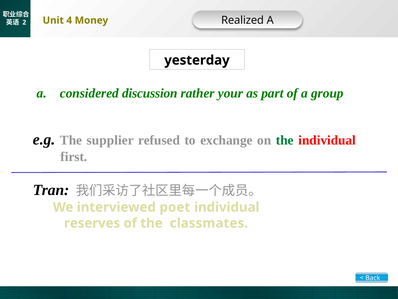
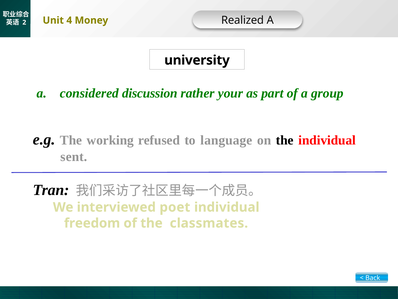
yesterday: yesterday -> university (197, 60)
supplier: supplier -> working (110, 140)
exchange: exchange -> language (226, 140)
the colour: green -> black (285, 140)
first: first -> sent (74, 156)
reserves: reserves -> freedom (92, 223)
